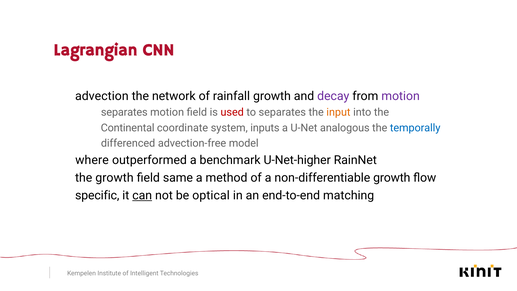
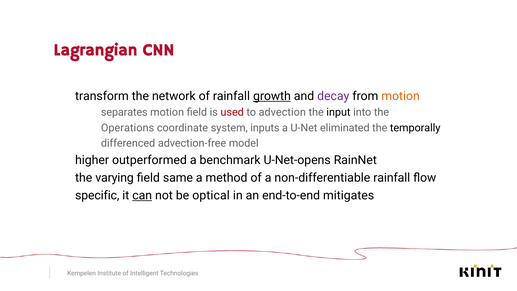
advection: advection -> transform (102, 96)
growth underline: none -> present (272, 96)
motion colour: purple -> orange (401, 96)
to separates: separates -> advection (282, 112)
input colour: orange -> black (338, 112)
Continental: Continental -> Operations (128, 128)
analogous: analogous -> eliminated (345, 128)
temporally colour: blue -> black (415, 128)
where: where -> higher (92, 160)
U-Net-higher: U-Net-higher -> U-Net-opens (297, 160)
the growth: growth -> varying (115, 178)
non-differentiable growth: growth -> rainfall (392, 178)
matching: matching -> mitigates (349, 195)
